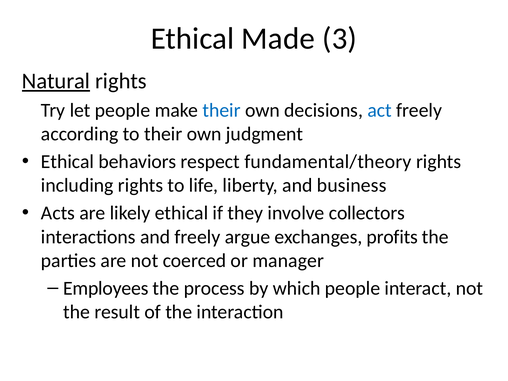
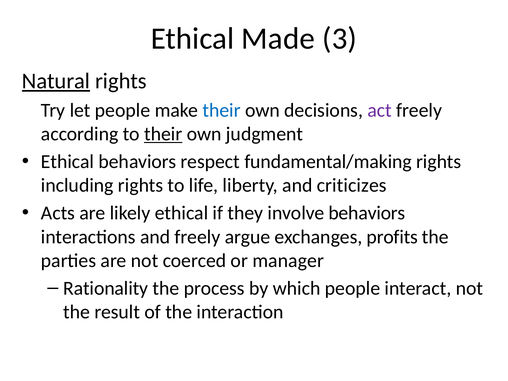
act colour: blue -> purple (380, 110)
their underline: none -> present (163, 134)
fundamental/theory: fundamental/theory -> fundamental/making (328, 162)
business: business -> criticizes (352, 185)
involve collectors: collectors -> behaviors (367, 213)
Employees: Employees -> Rationality (106, 288)
